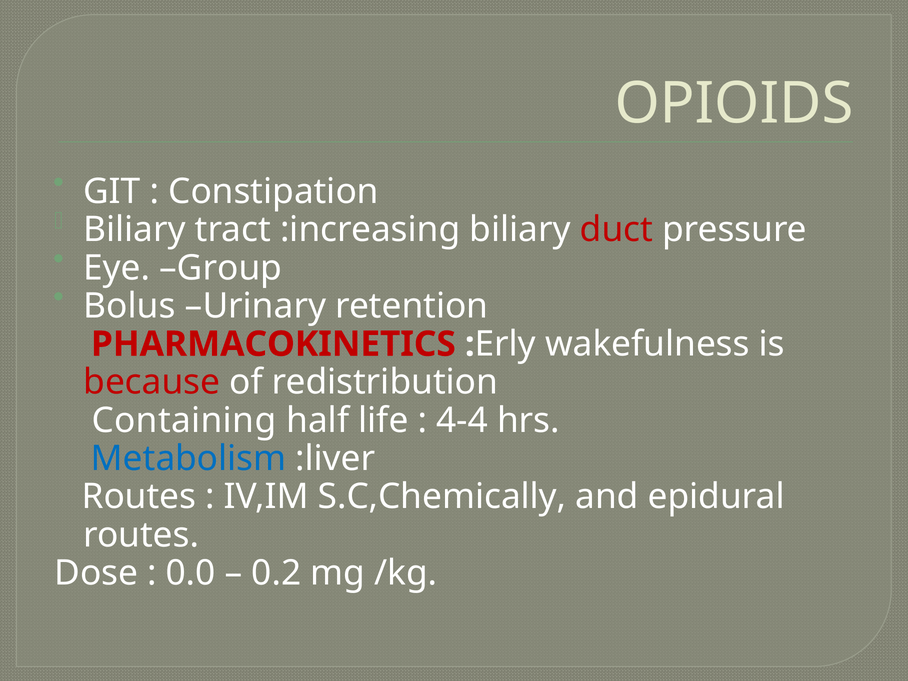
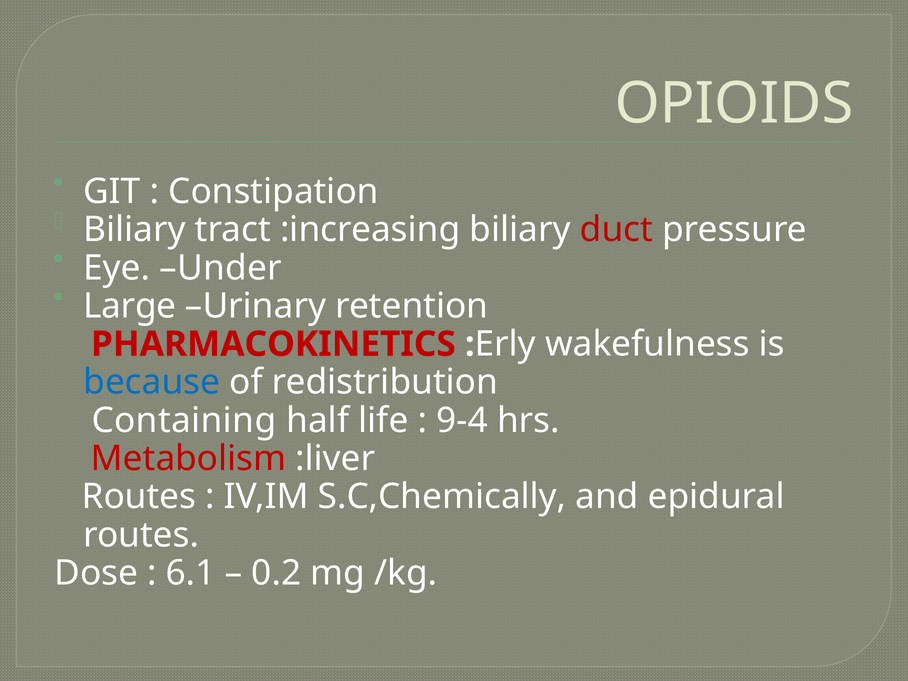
Group: Group -> Under (221, 268)
Bolus: Bolus -> Large (130, 306)
because colour: red -> blue (152, 382)
4-4: 4-4 -> 9-4 (462, 420)
Metabolism colour: blue -> red (189, 459)
0.0: 0.0 -> 6.1 (191, 573)
